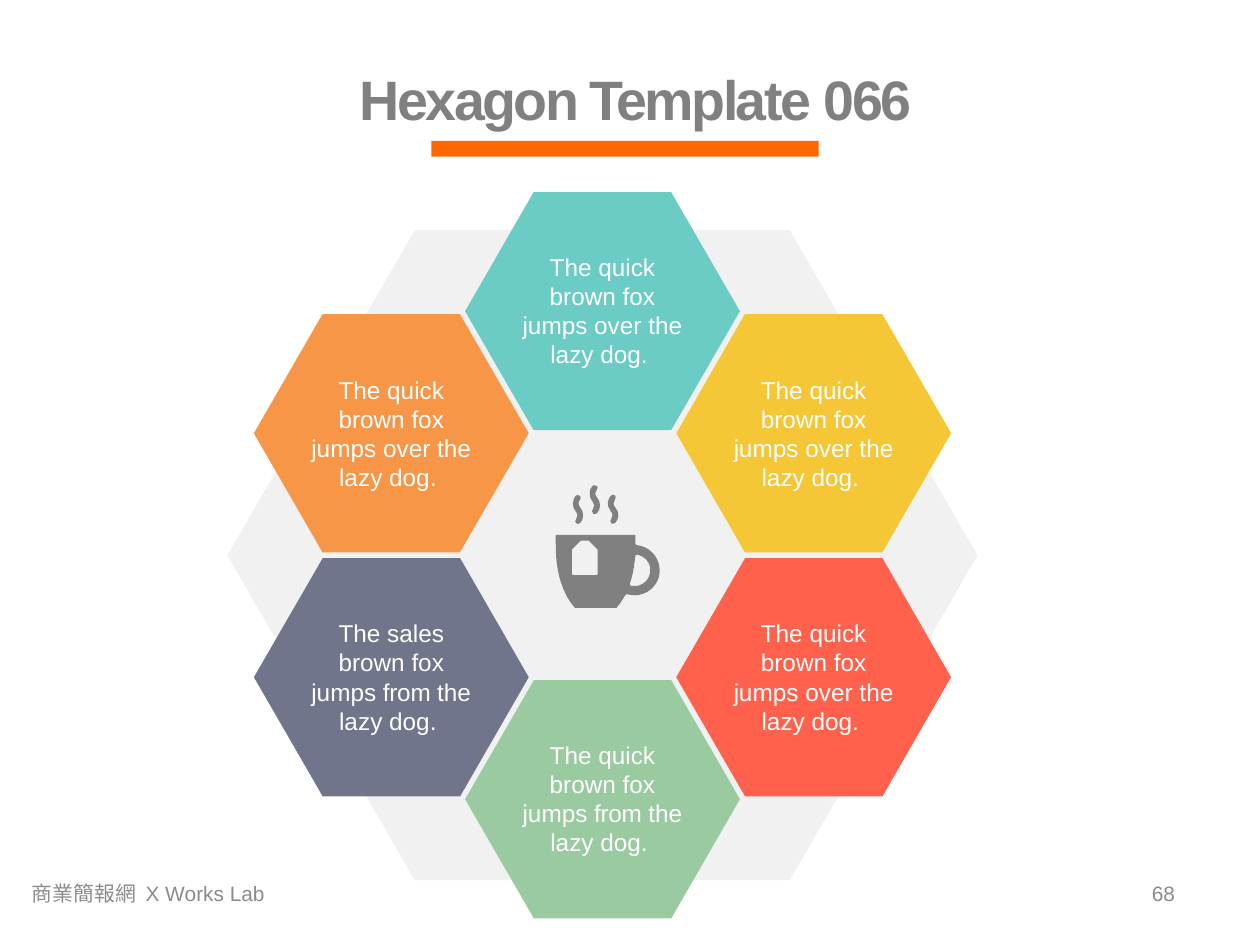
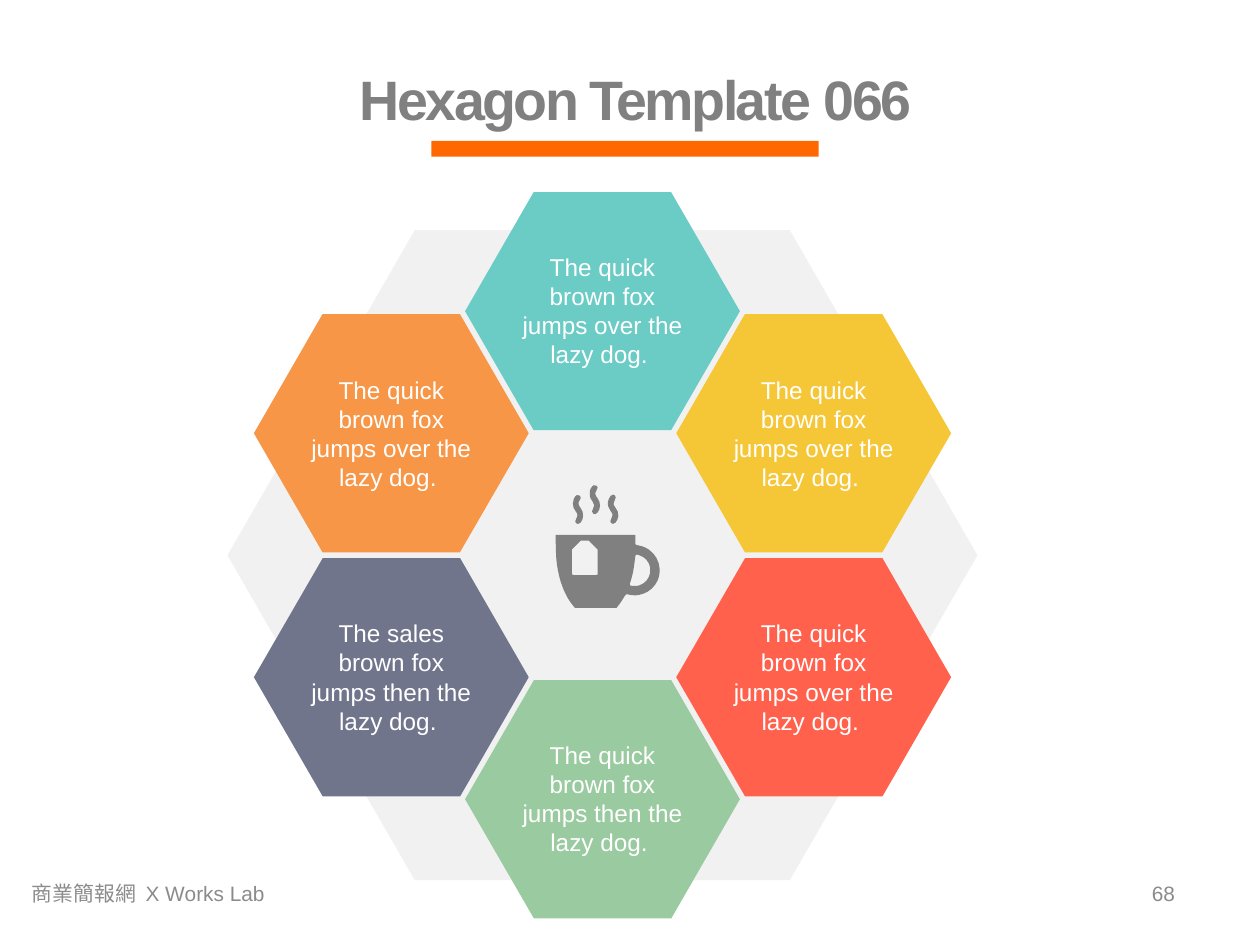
from: from -> then (407, 693)
from: from -> then (618, 815)
